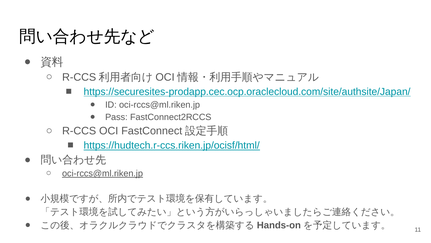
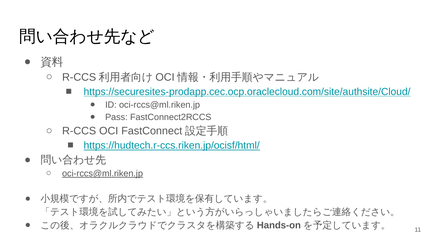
https://securesites-prodapp.cec.ocp.oraclecloud.com/site/authsite/Japan/: https://securesites-prodapp.cec.ocp.oraclecloud.com/site/authsite/Japan/ -> https://securesites-prodapp.cec.ocp.oraclecloud.com/site/authsite/Cloud/ (247, 91)
